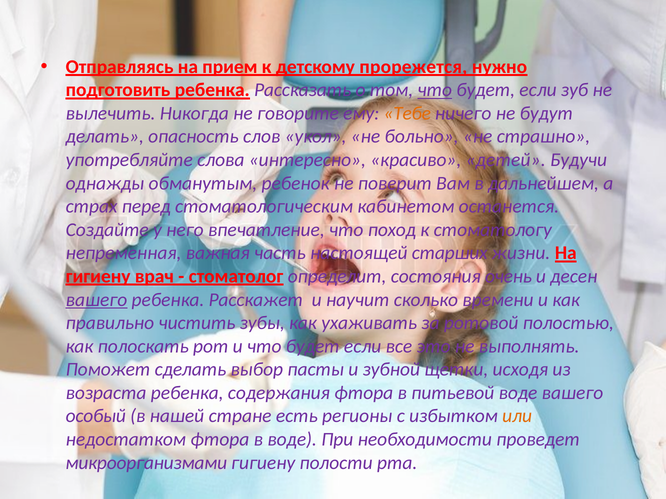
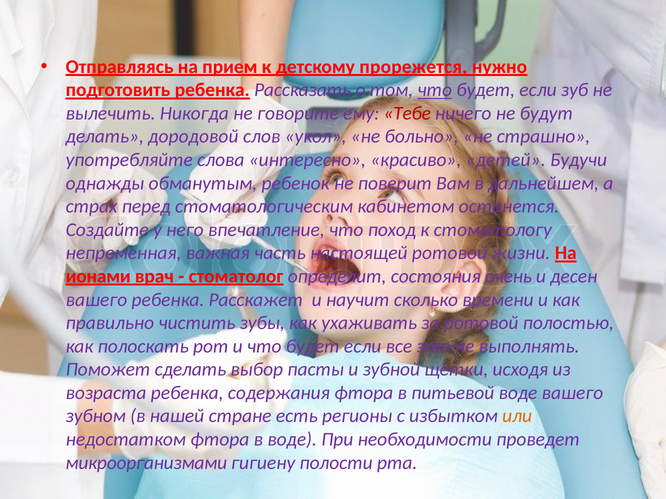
Тебе colour: orange -> red (407, 113)
опасность: опасность -> дородовой (193, 137)
настоящей старших: старших -> ротовой (450, 253)
гигиену: гигиену -> ионами (98, 277)
вашего underline: present -> none (96, 300)
особый: особый -> зубном (96, 416)
